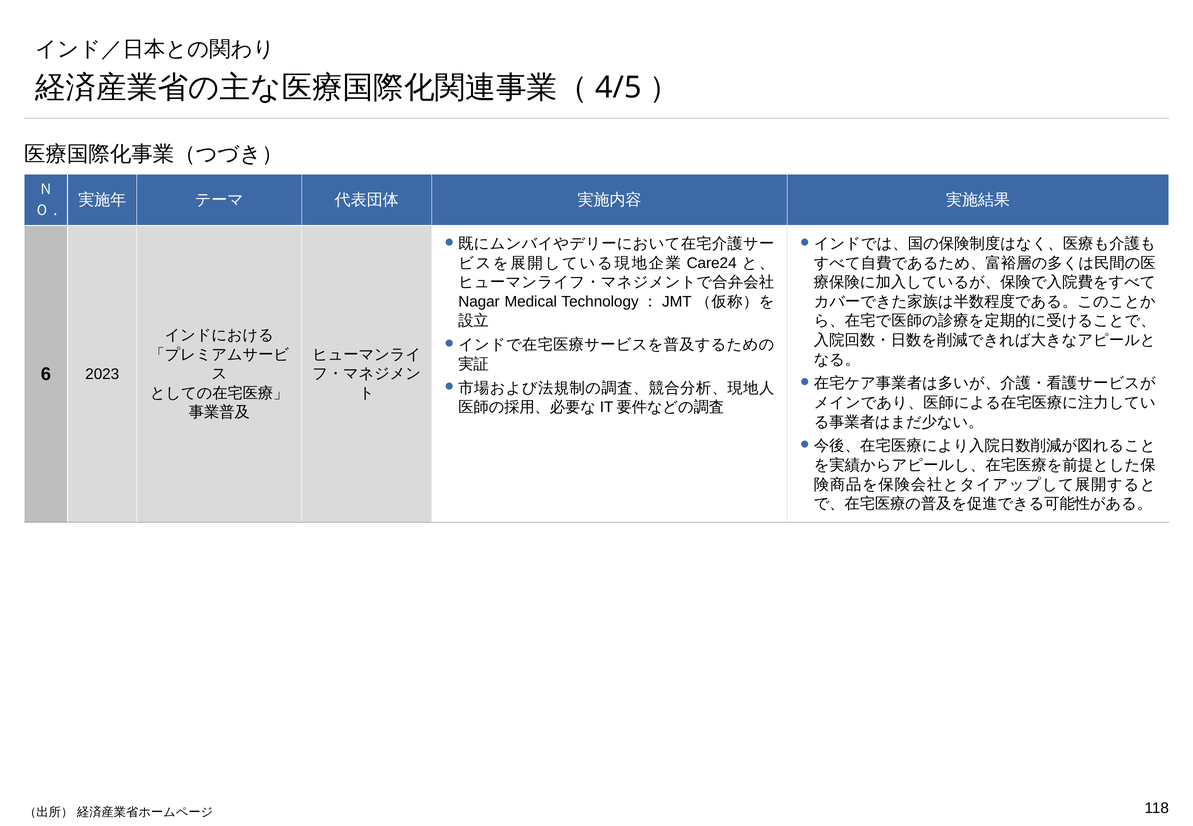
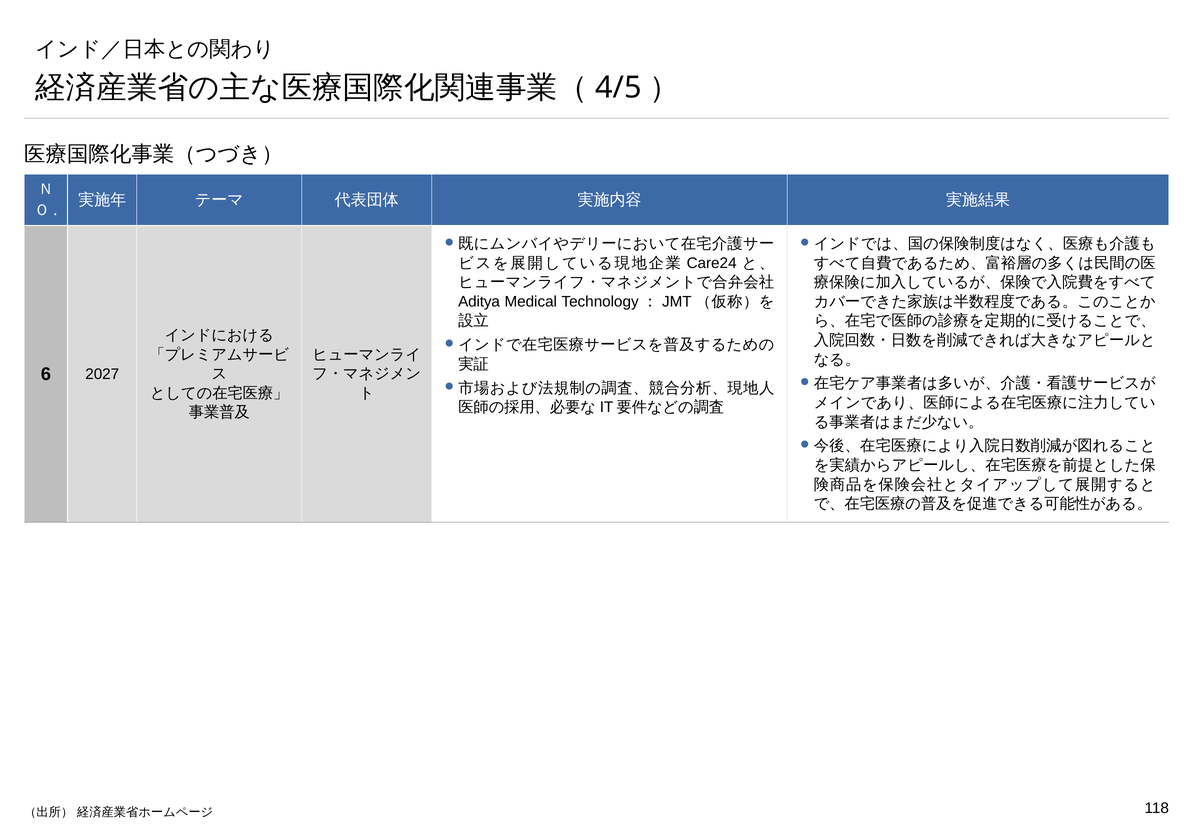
Nagar: Nagar -> Aditya (479, 302)
2023: 2023 -> 2027 (102, 374)
